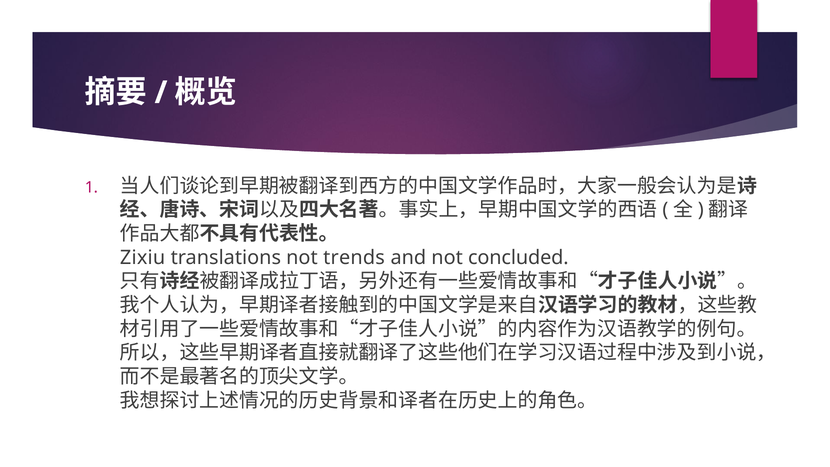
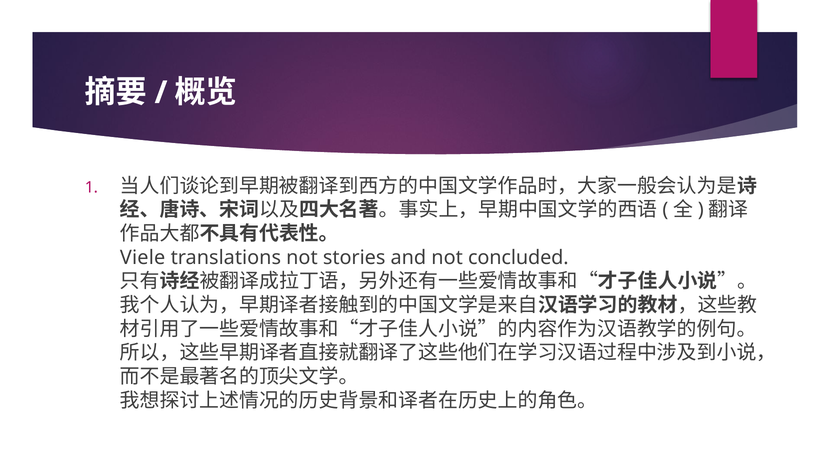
Zixiu: Zixiu -> Viele (143, 257)
trends: trends -> stories (354, 257)
